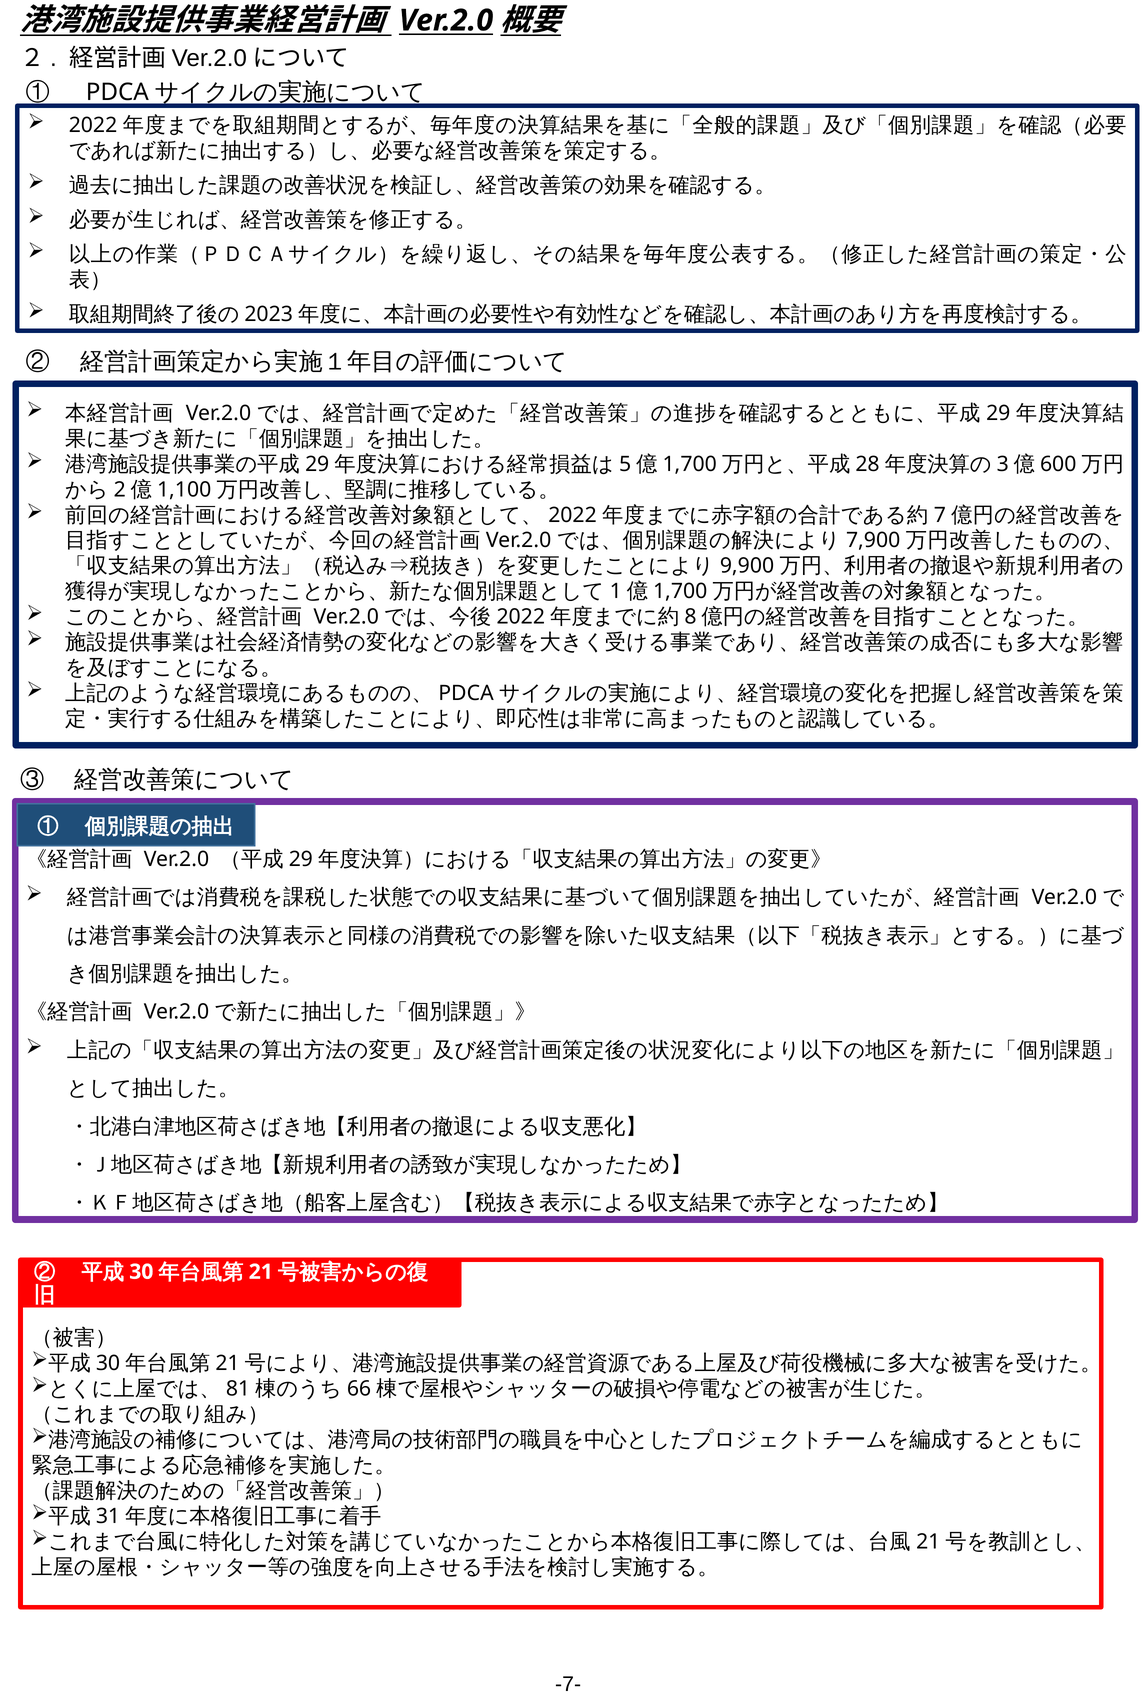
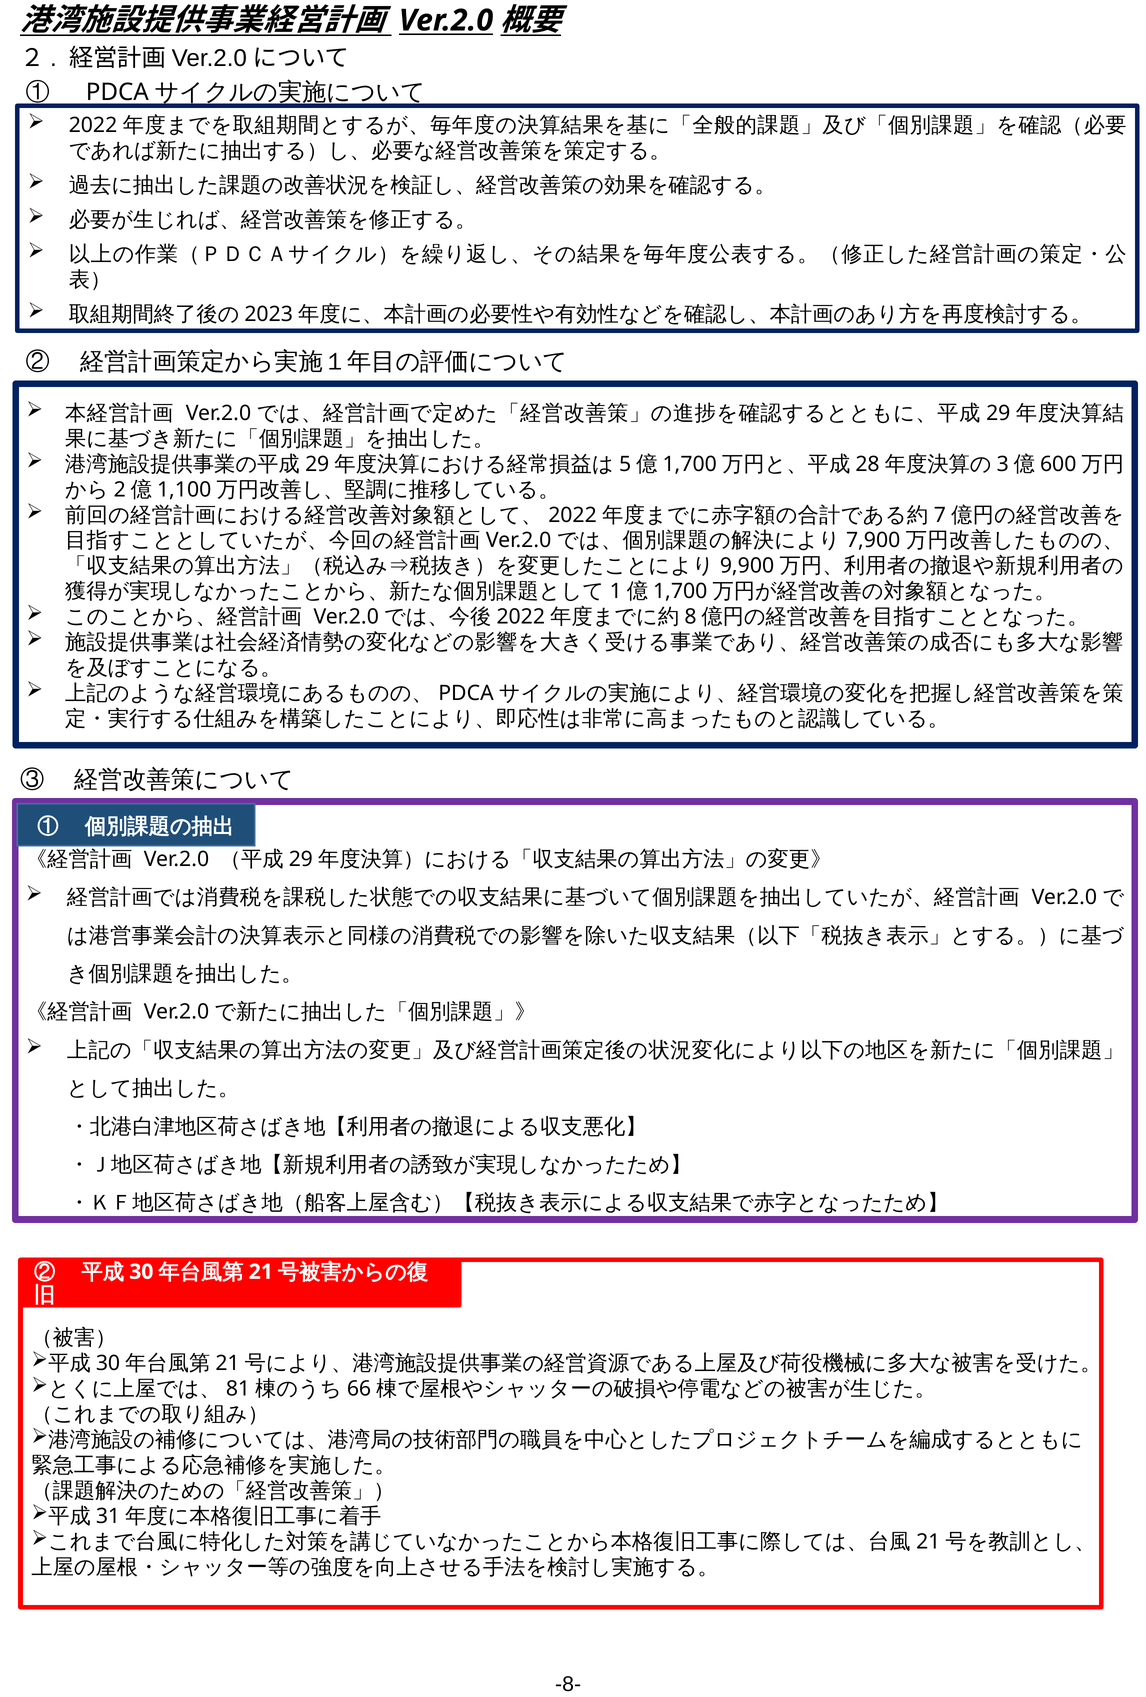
-7-: -7- -> -8- (568, 1684)
